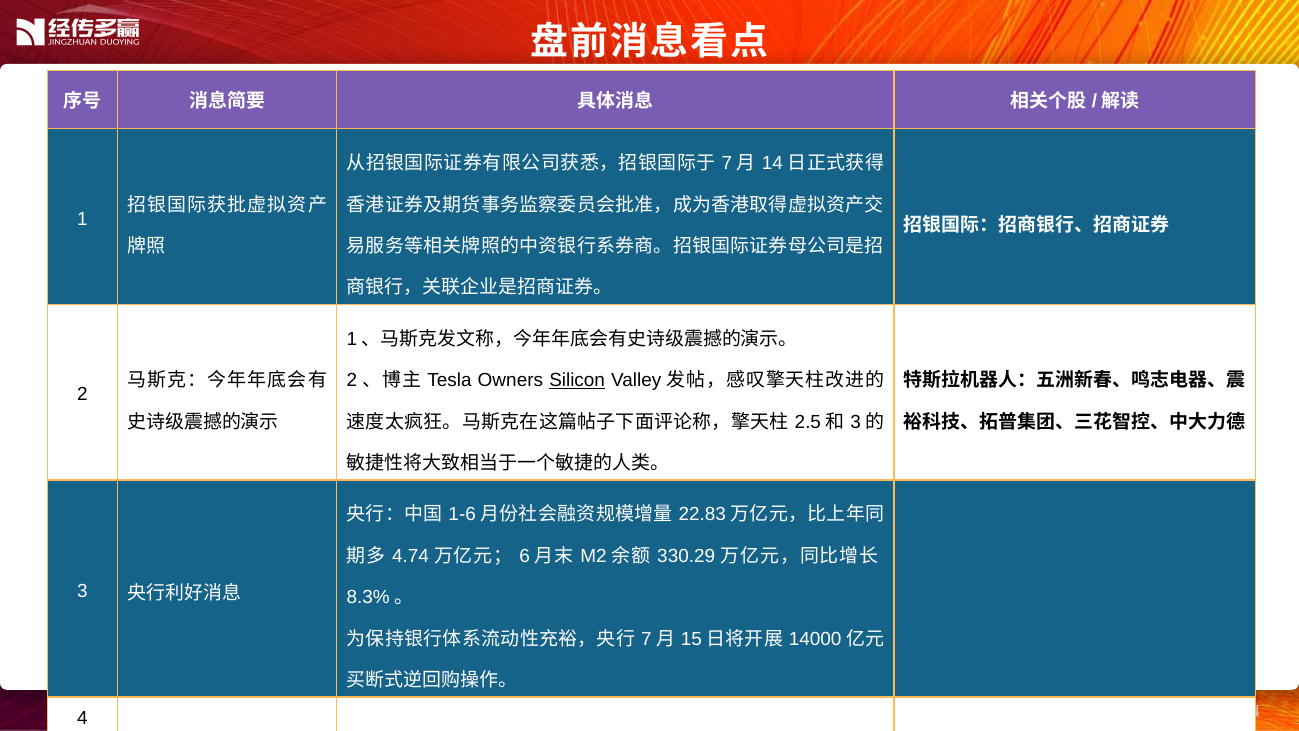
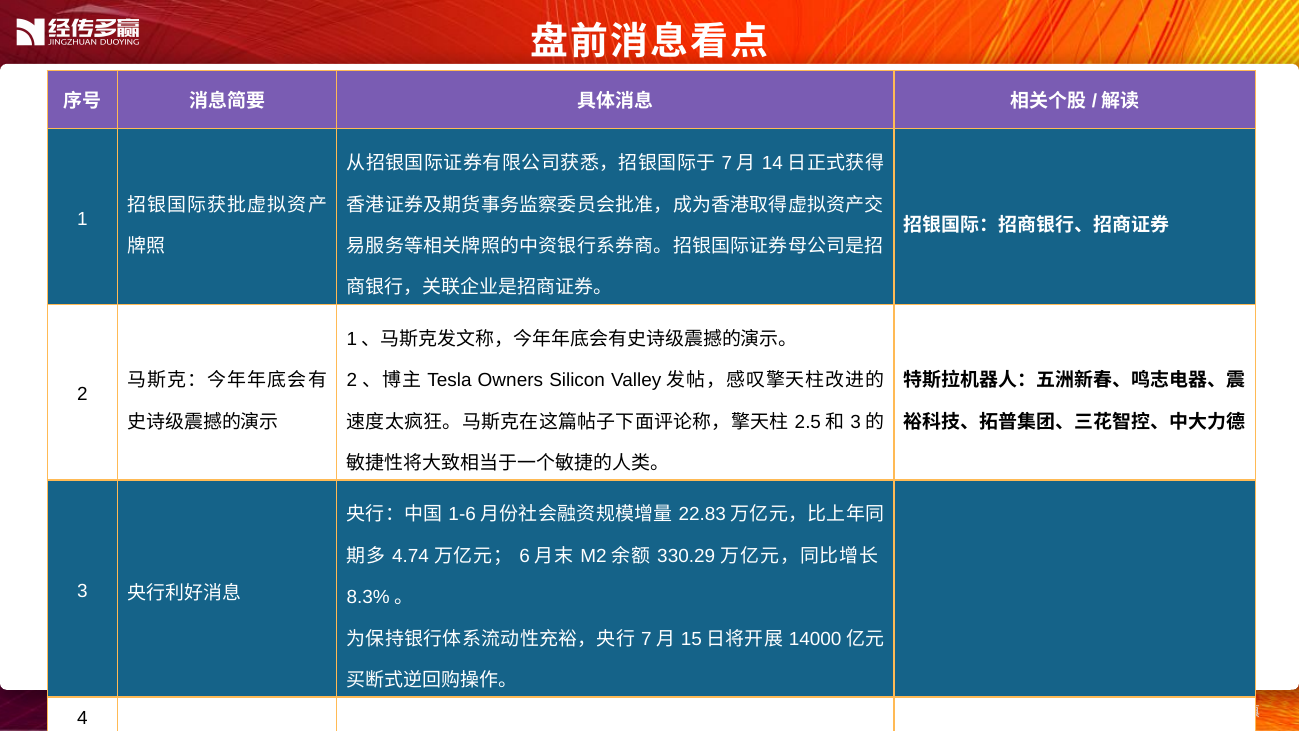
Silicon underline: present -> none (577, 380)
